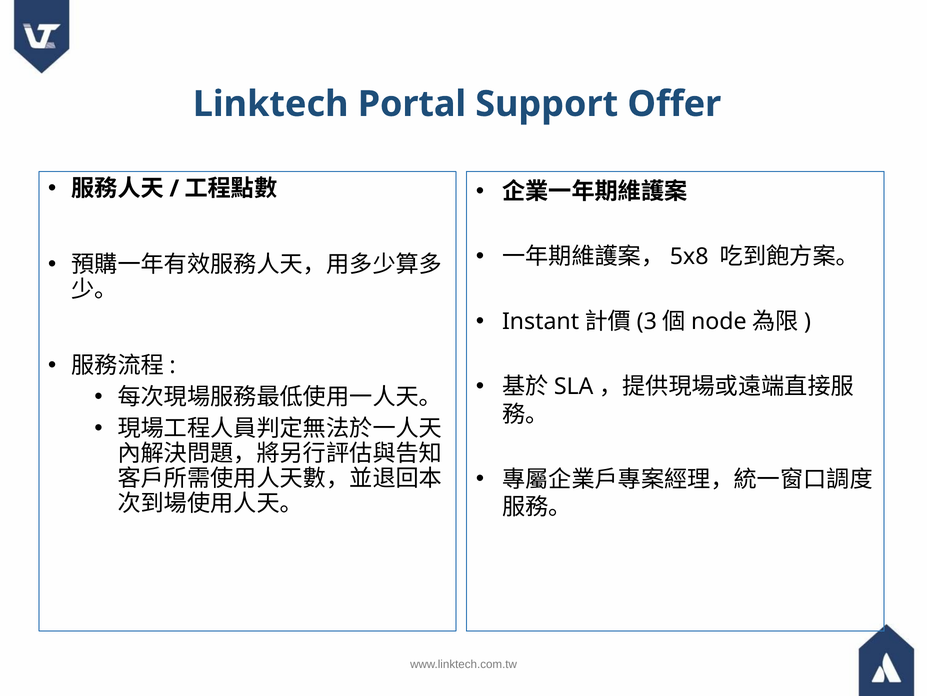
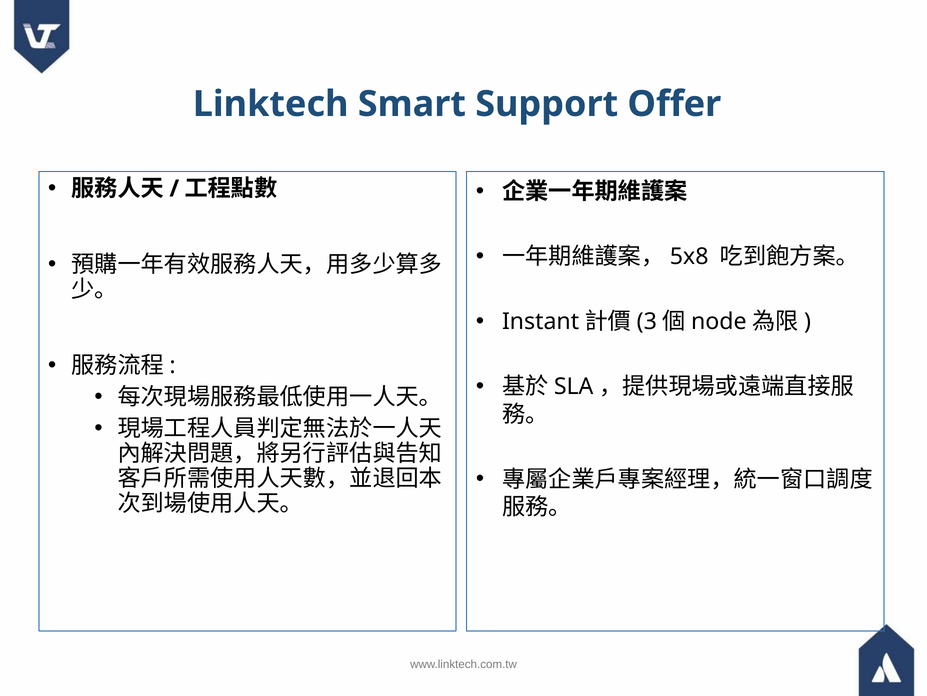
Portal: Portal -> Smart (412, 104)
